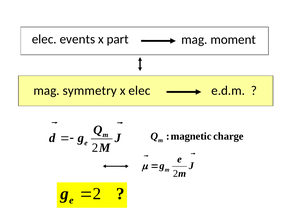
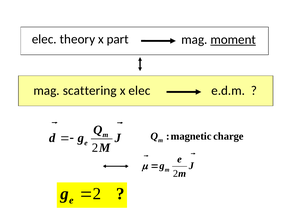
events: events -> theory (77, 39)
moment underline: none -> present (233, 39)
symmetry: symmetry -> scattering (90, 90)
